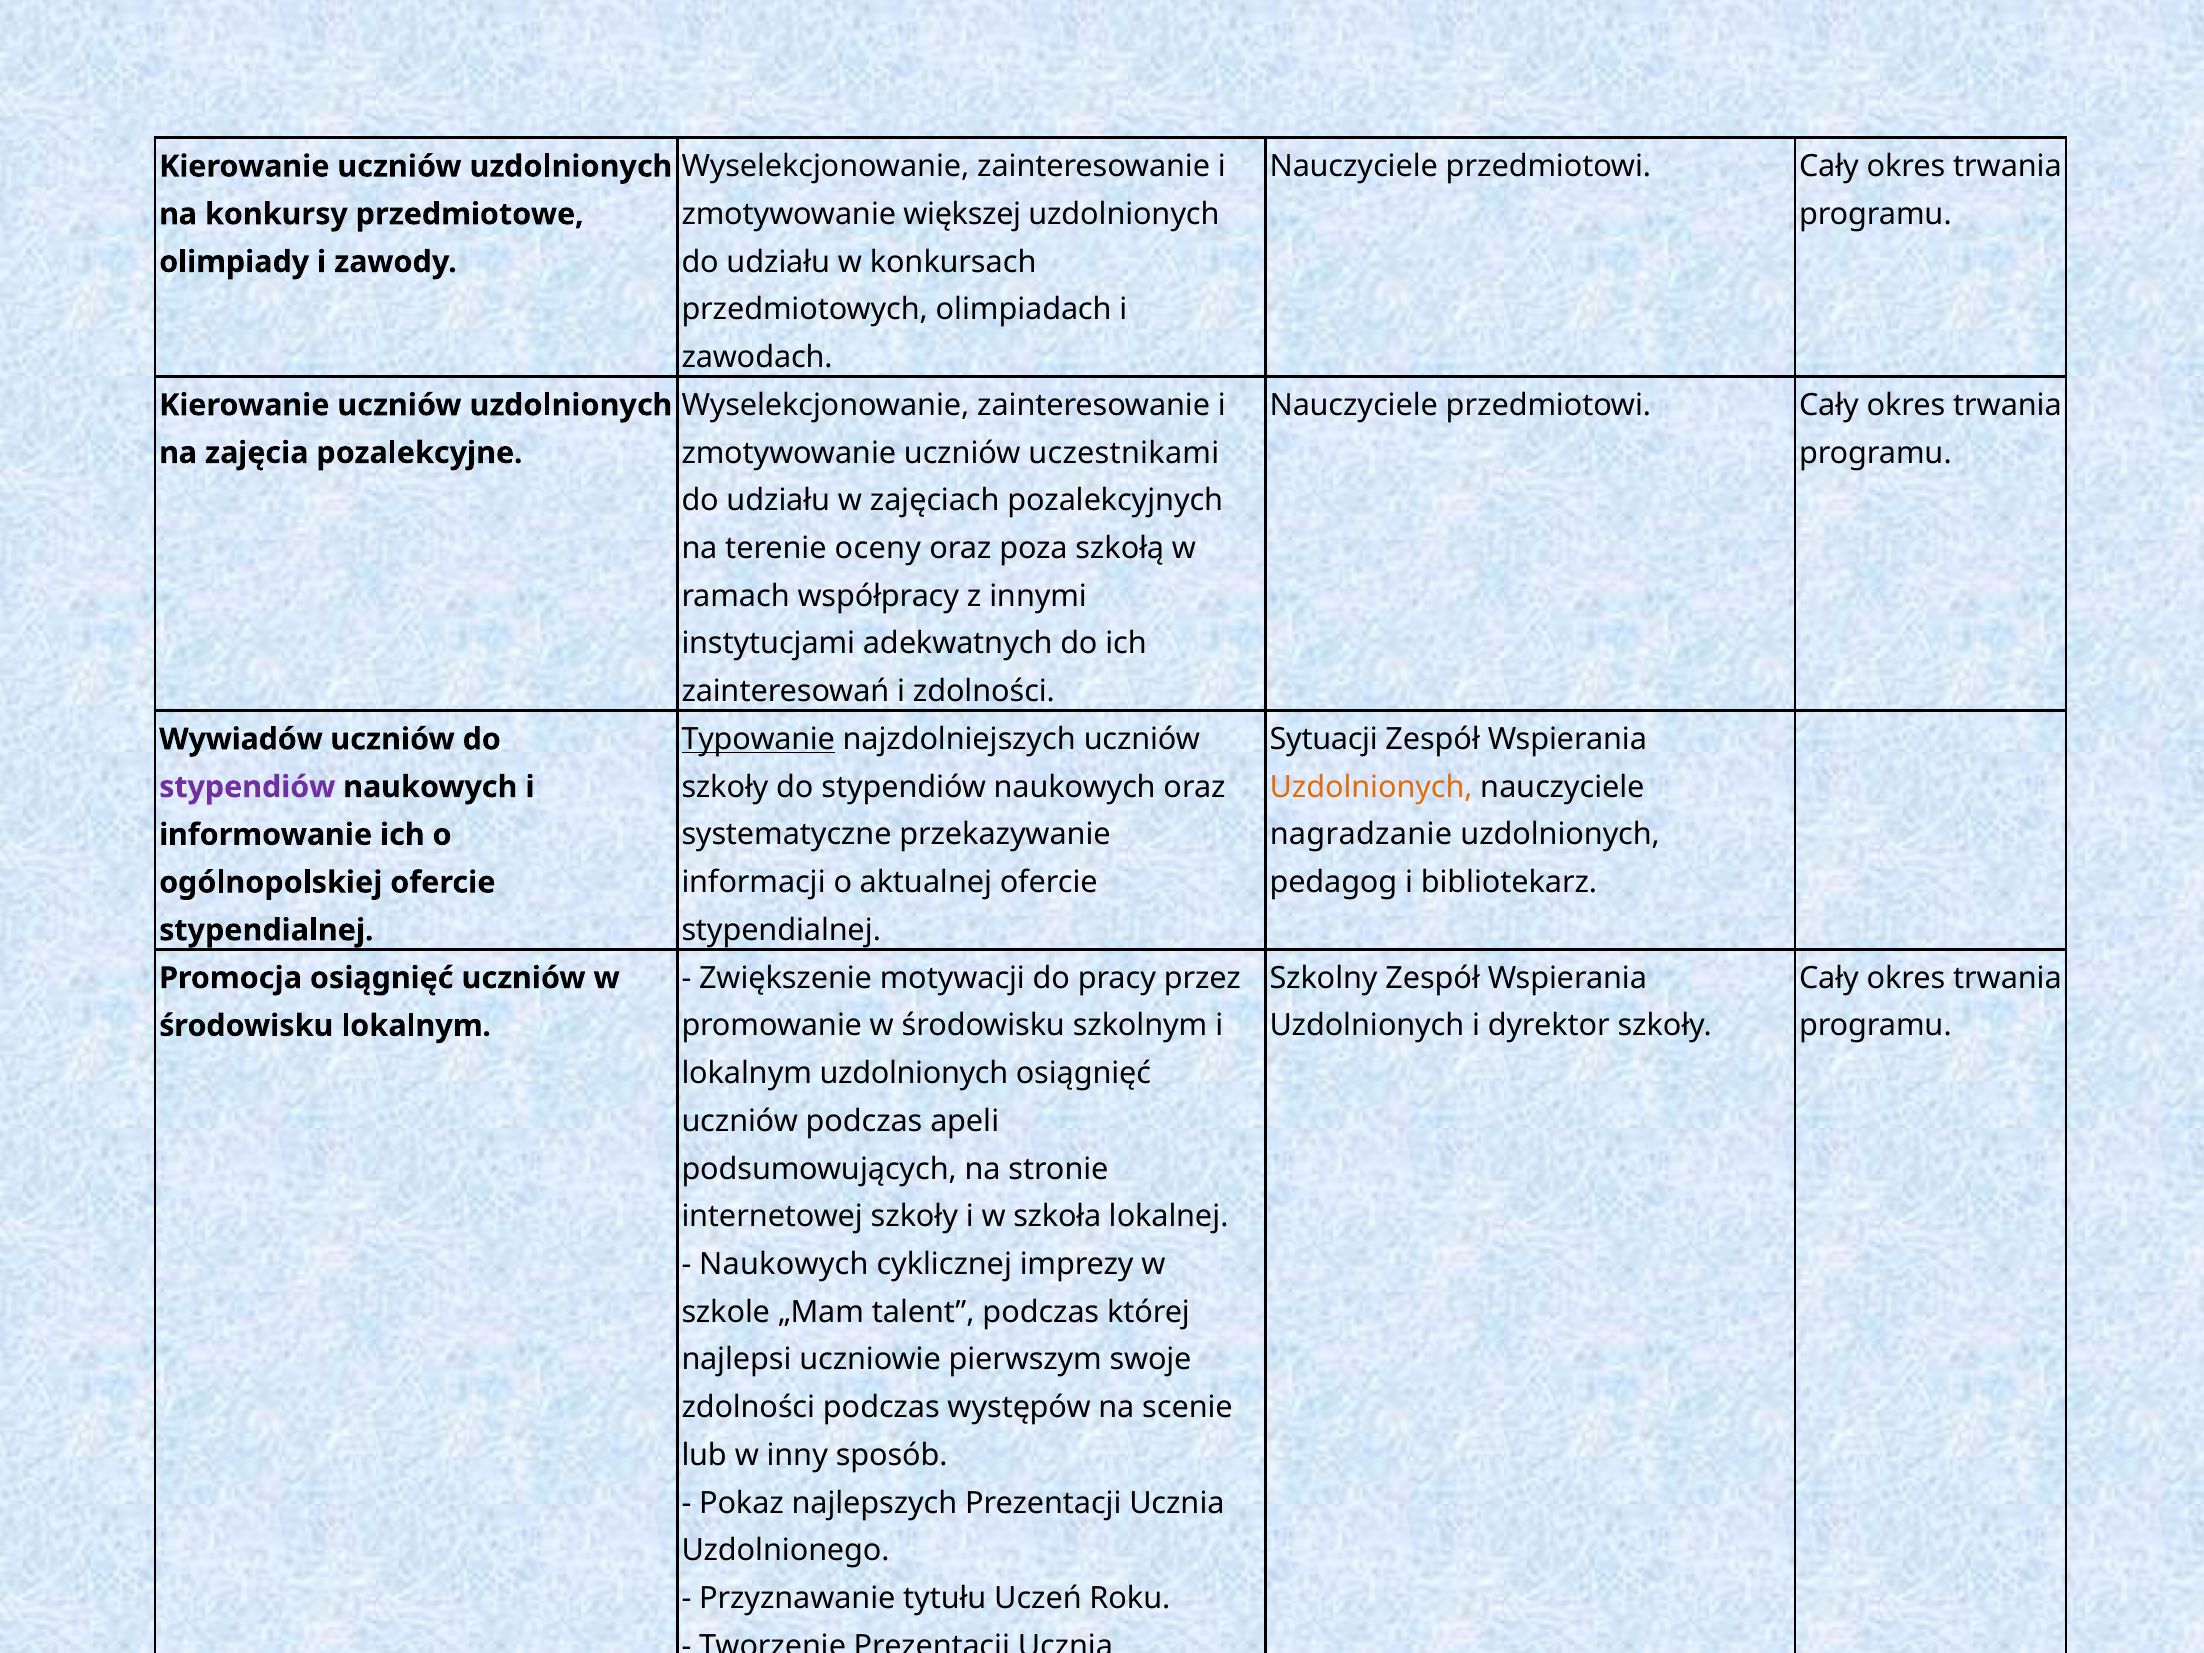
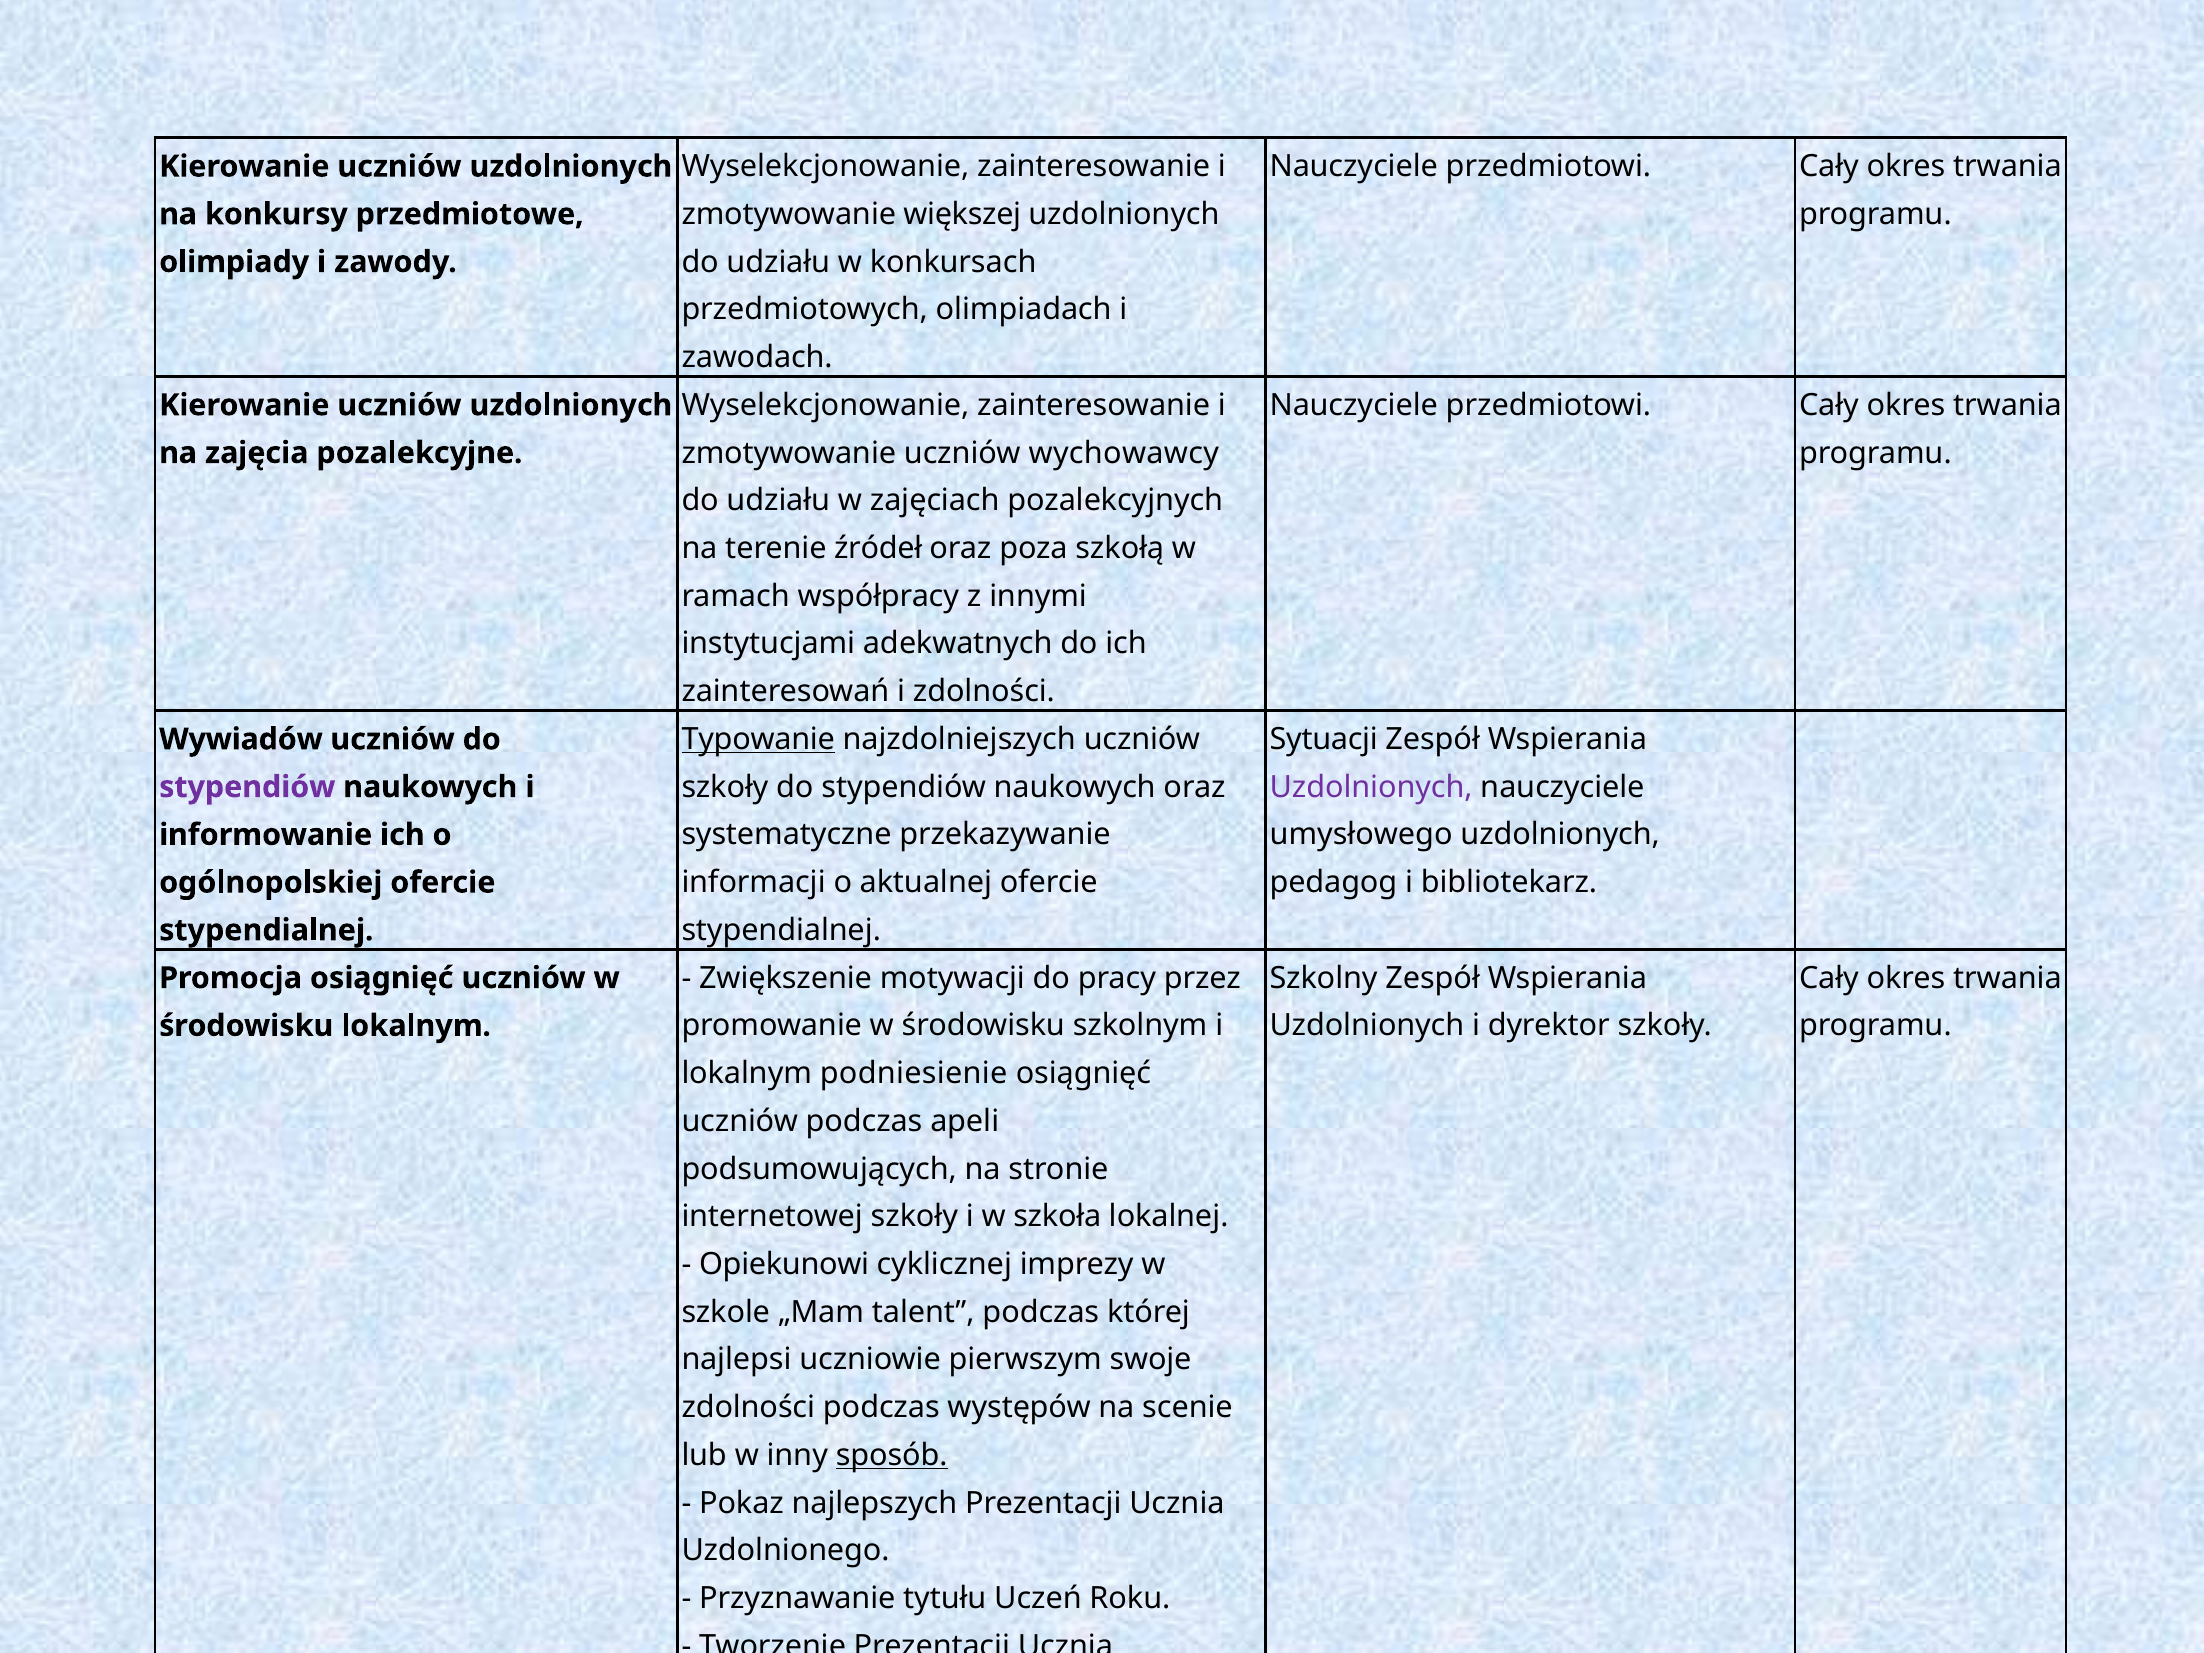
uczestnikami: uczestnikami -> wychowawcy (1124, 453)
oceny: oceny -> źródeł (878, 548)
Uzdolnionych colour: orange -> purple (1371, 787)
nagradzanie: nagradzanie -> umysłowego (1361, 835)
lokalnym uzdolnionych: uzdolnionych -> podniesienie (914, 1073)
Naukowych: Naukowych -> Opiekunowi (784, 1264)
sposób underline: none -> present (892, 1455)
